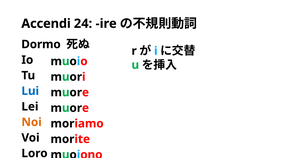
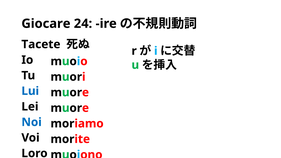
Accendi: Accendi -> Giocare (46, 24)
Dormo: Dormo -> Tacete (41, 44)
Noi colour: orange -> blue (32, 122)
